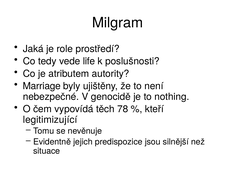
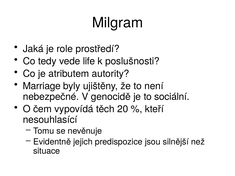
nothing: nothing -> sociální (172, 97)
78: 78 -> 20 (123, 109)
legitimizující: legitimizující -> nesouhlasící (50, 120)
